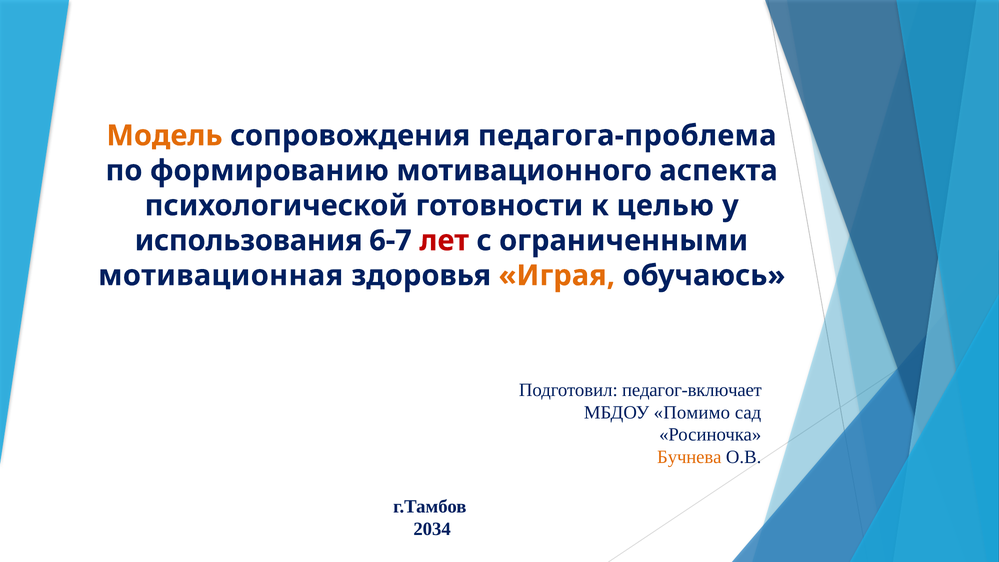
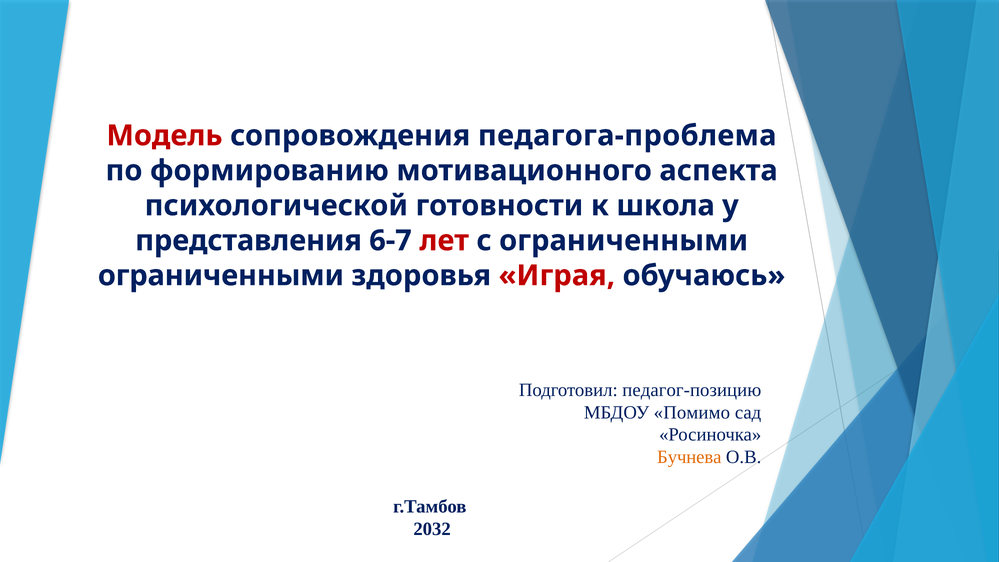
Модель colour: orange -> red (165, 136)
целью: целью -> школа (666, 206)
использования: использования -> представления (249, 241)
мотивационная: мотивационная -> ограниченными (221, 276)
Играя colour: orange -> red (557, 276)
педагог-включает: педагог-включает -> педагог-позицию (692, 390)
2034: 2034 -> 2032 (432, 529)
